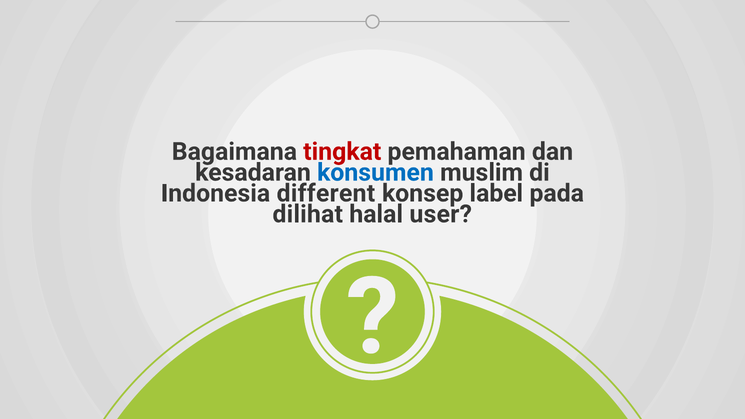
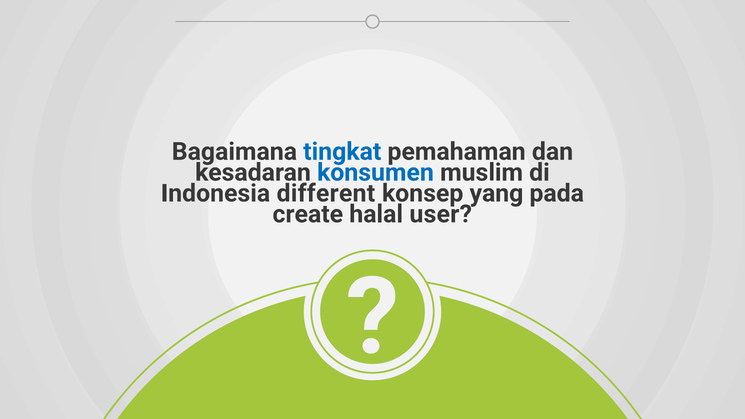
tingkat colour: red -> blue (342, 152)
label: label -> yang (496, 193)
dilihat: dilihat -> create (308, 214)
